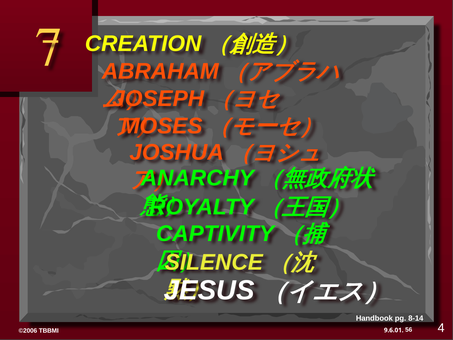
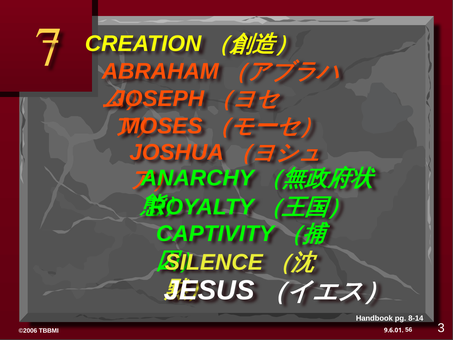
4: 4 -> 3 (441, 328)
